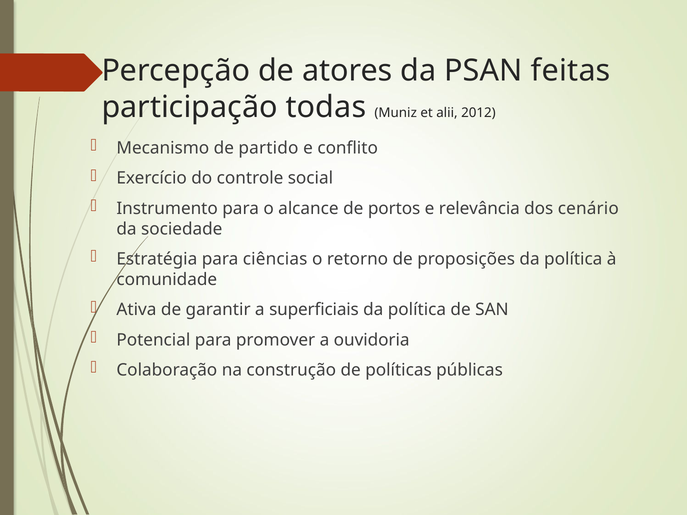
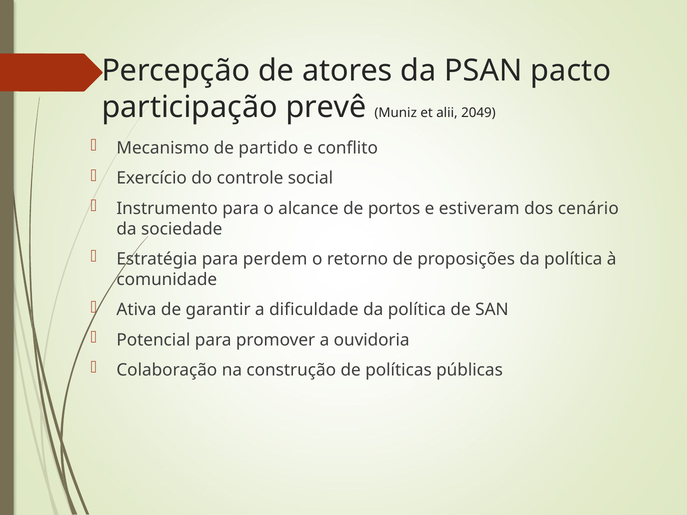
feitas: feitas -> pacto (571, 71)
todas: todas -> prevê (326, 107)
2012: 2012 -> 2049 (478, 113)
relevância: relevância -> estiveram (479, 208)
ciências: ciências -> perdem (275, 259)
superficiais: superficiais -> dificuldade (314, 310)
